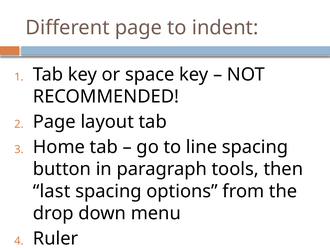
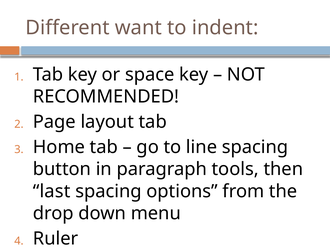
Different page: page -> want (138, 28)
